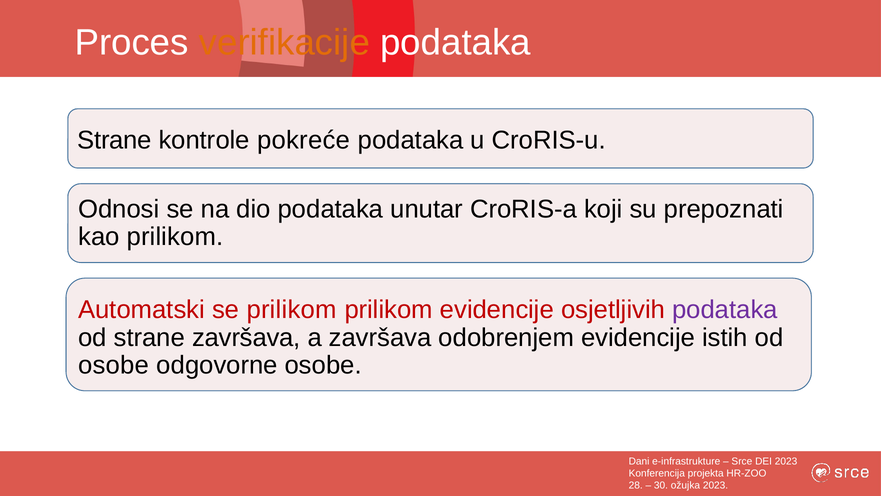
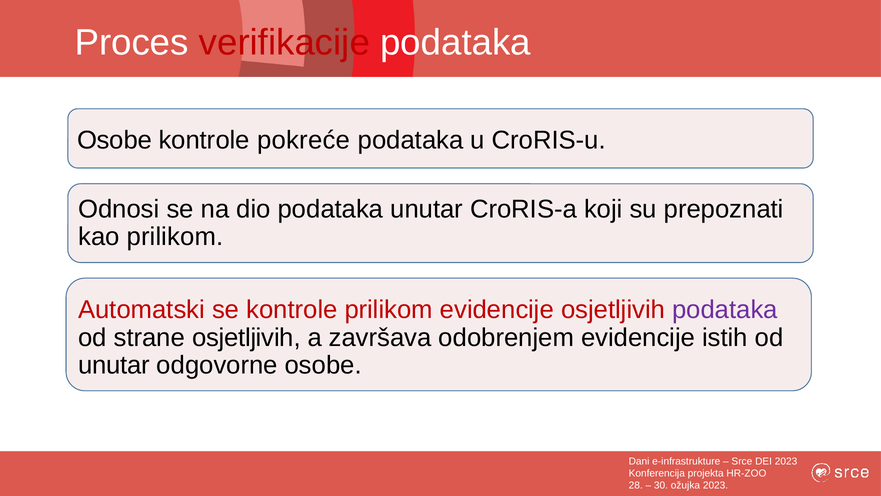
verifikacije colour: orange -> red (284, 43)
Strane: Strane -> Osobe (115, 140)
se prilikom: prilikom -> kontrole (292, 310)
strane završava: završava -> osjetljivih (246, 337)
osobe: osobe -> unutar (114, 365)
